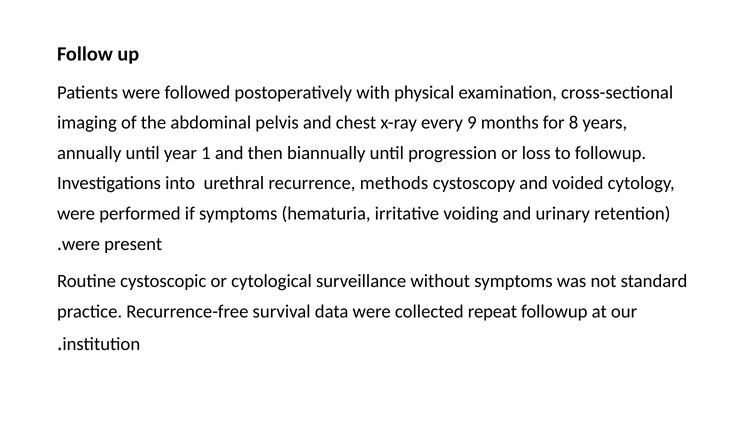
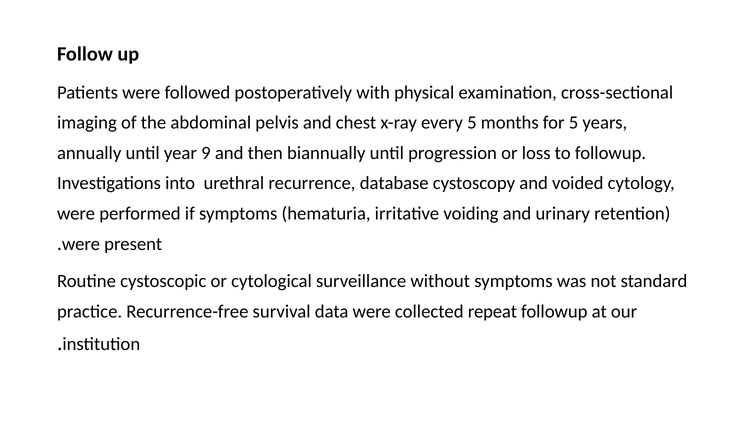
every 9: 9 -> 5 (472, 123)
for 8: 8 -> 5 (574, 123)
1: 1 -> 9 (206, 153)
methods: methods -> database (394, 183)
